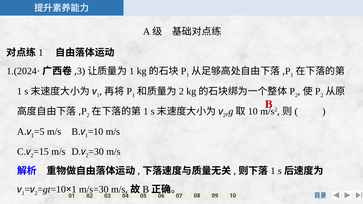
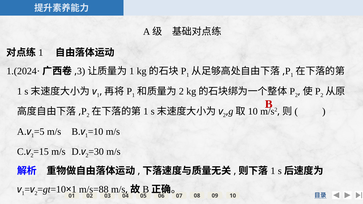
m/s=30: m/s=30 -> m/s=88 (94, 190)
